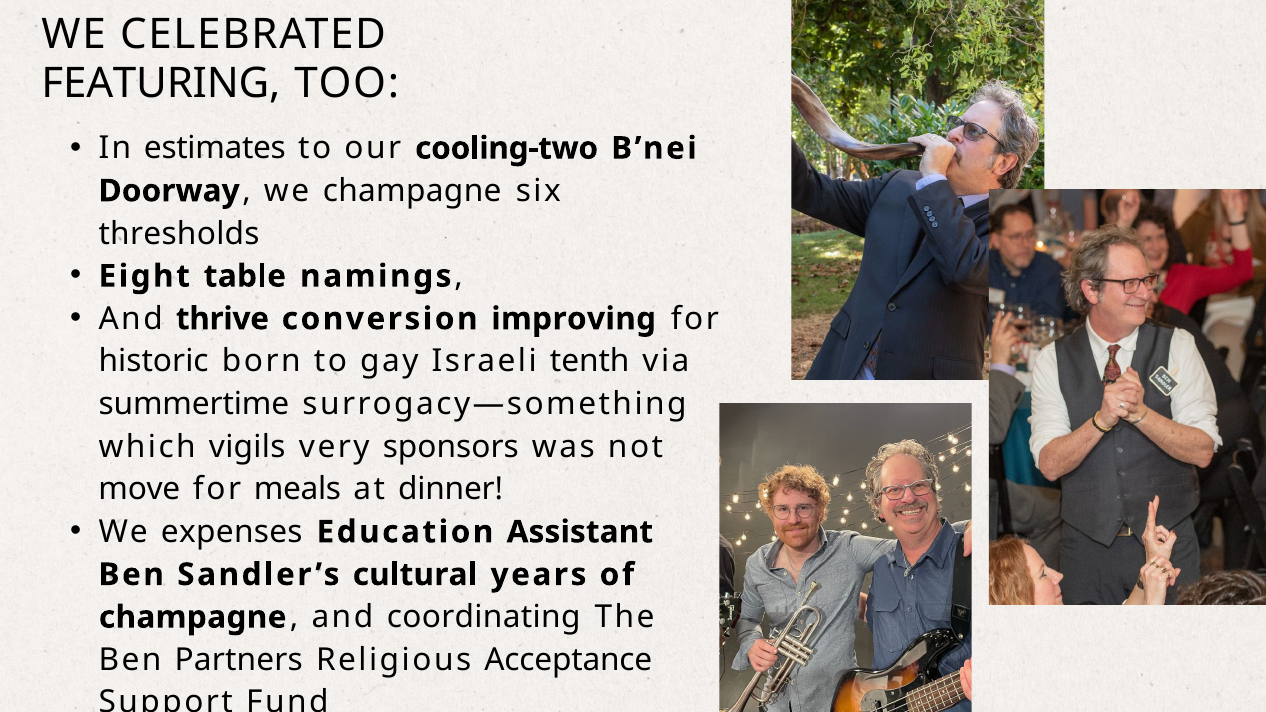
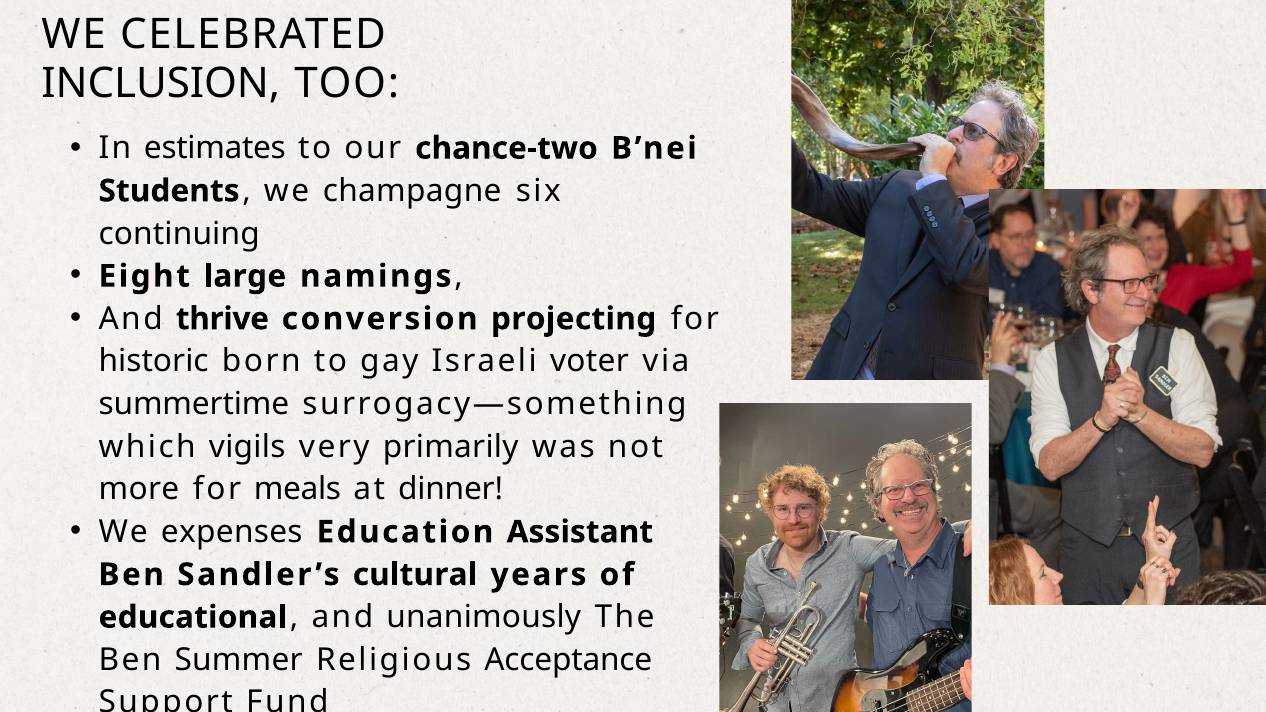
FEATURING: FEATURING -> INCLUSION (161, 84)
cooling-two: cooling-two -> chance-two (506, 148)
Doorway: Doorway -> Students (169, 191)
thresholds: thresholds -> continuing (179, 234)
table: table -> large (245, 276)
improving: improving -> projecting (574, 319)
tenth: tenth -> voter (589, 362)
sponsors: sponsors -> primarily (451, 447)
move: move -> more (139, 489)
champagne: champagne -> educational (193, 617)
coordinating: coordinating -> unanimously (484, 617)
Partners: Partners -> Summer (239, 660)
